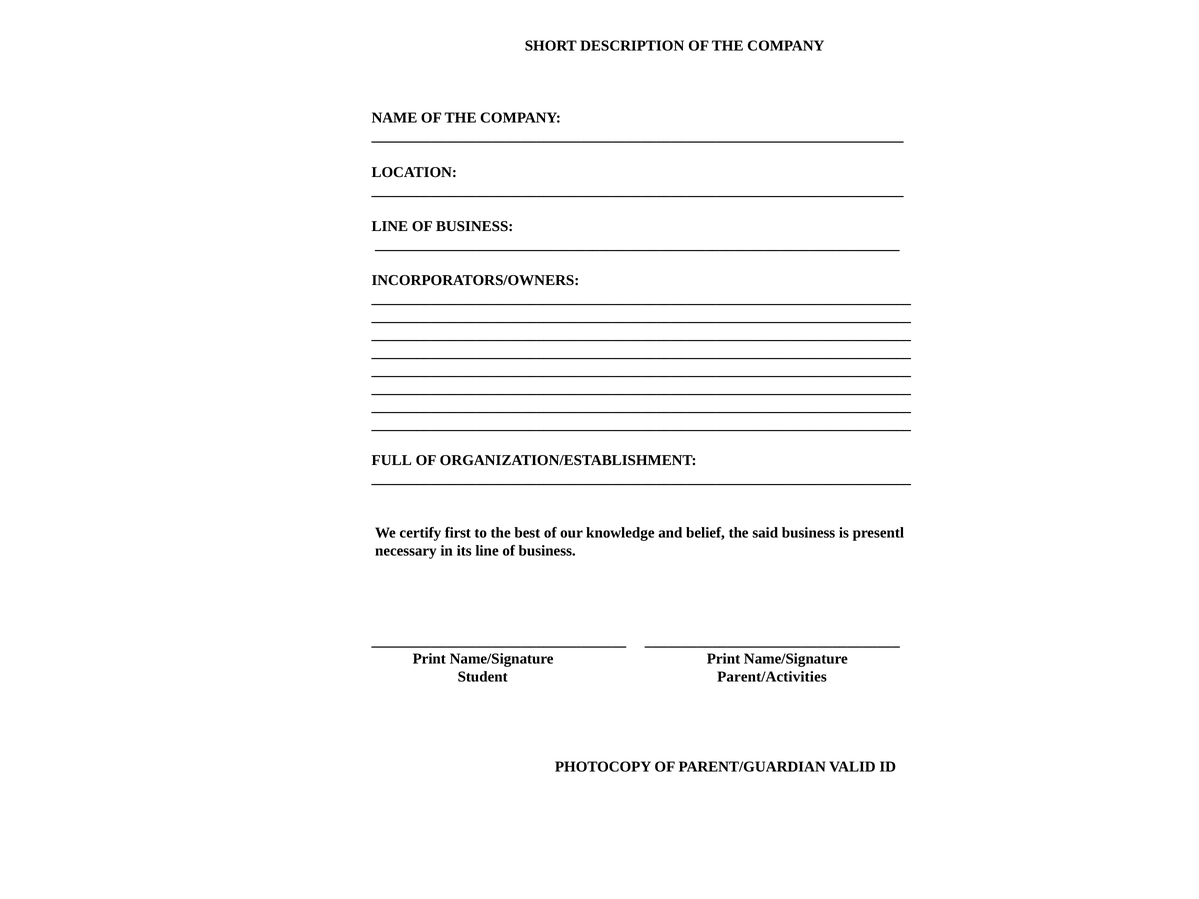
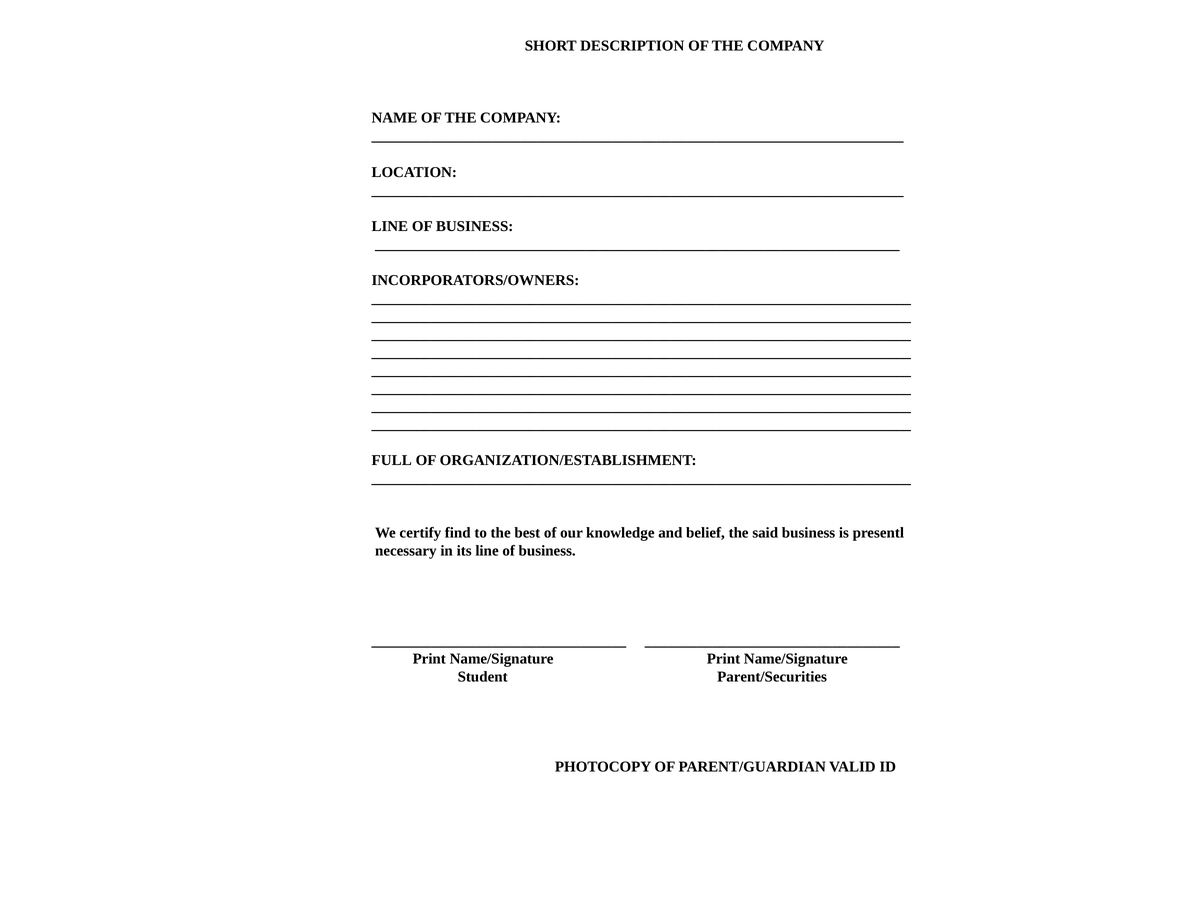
first: first -> find (458, 533)
Parent/Activities: Parent/Activities -> Parent/Securities (772, 677)
